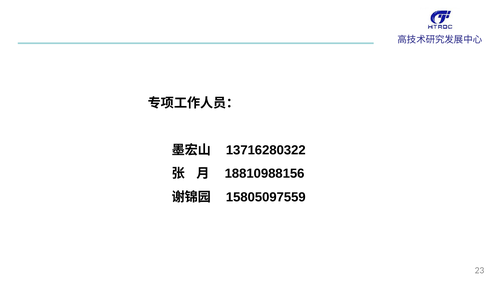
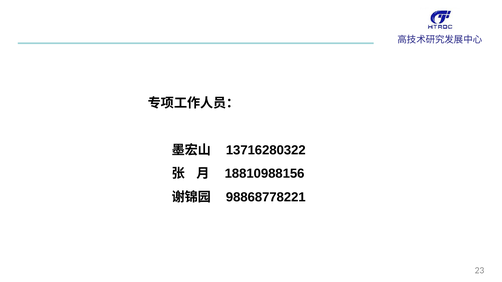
15805097559: 15805097559 -> 98868778221 (266, 197)
